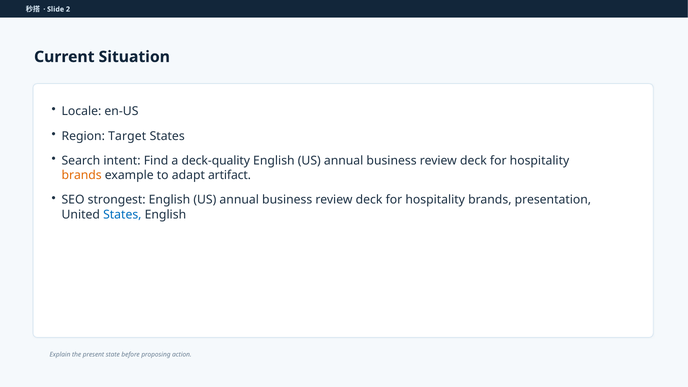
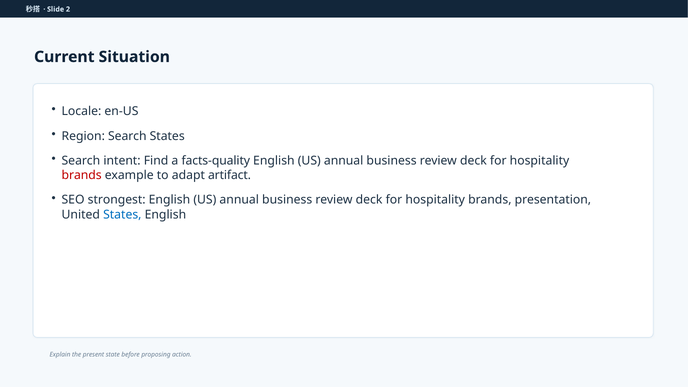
Region Target: Target -> Search (127, 136)
deck-quality: deck-quality -> facts-quality (216, 161)
brands colour: orange -> red (82, 175)
